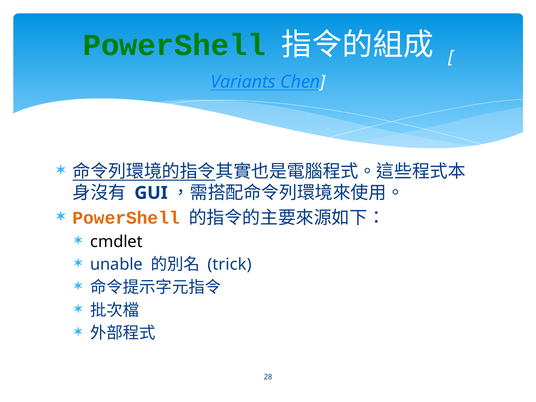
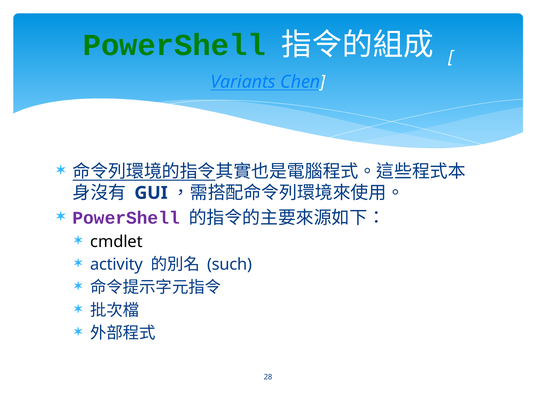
PowerShell colour: orange -> purple (126, 218)
unable: unable -> activity (117, 265)
trick: trick -> such (230, 265)
